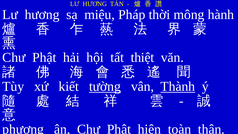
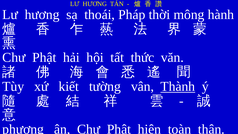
miệu: miệu -> thoái (100, 15)
thiệt: thiệt -> thức (142, 57)
tường underline: present -> none (105, 86)
